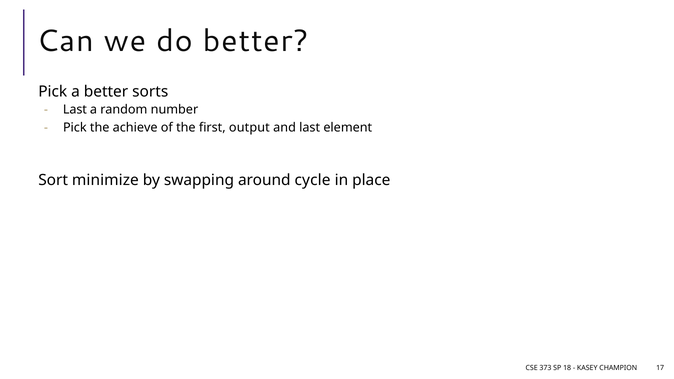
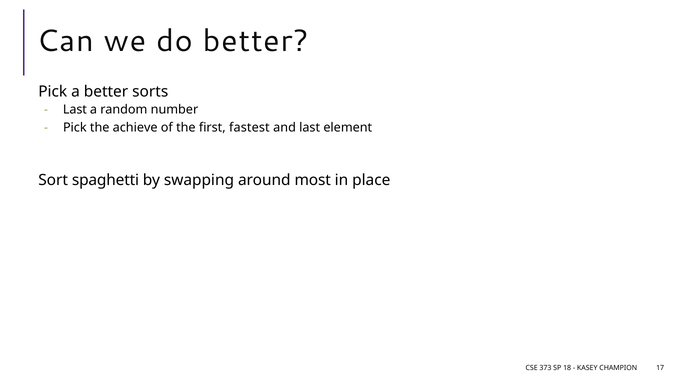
output: output -> fastest (249, 128)
minimize: minimize -> spaghetti (106, 180)
cycle: cycle -> most (313, 180)
